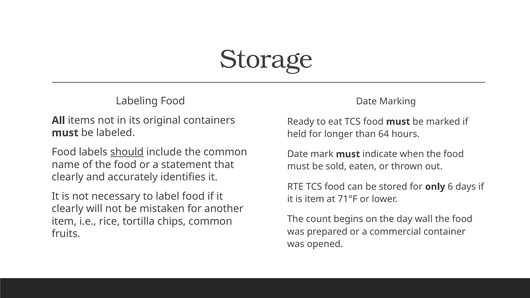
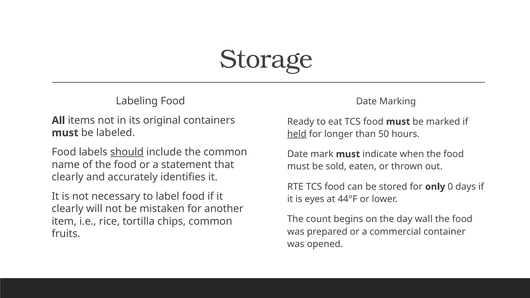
held underline: none -> present (297, 134)
64: 64 -> 50 (384, 134)
6: 6 -> 0 (450, 187)
is item: item -> eyes (315, 199)
71°F: 71°F -> 44°F (348, 199)
